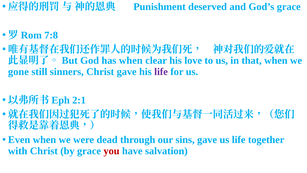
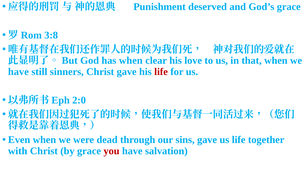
7:8: 7:8 -> 3:8 (51, 35)
gone: gone -> have (18, 72)
life colour: purple -> red (161, 72)
2:1: 2:1 -> 2:0 (79, 100)
